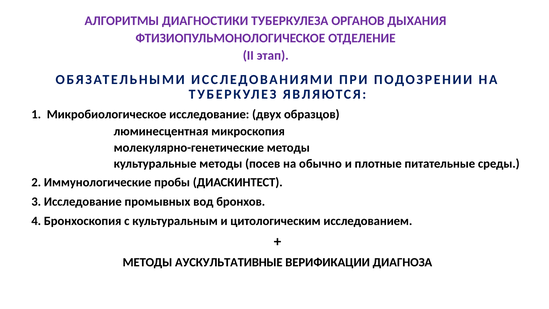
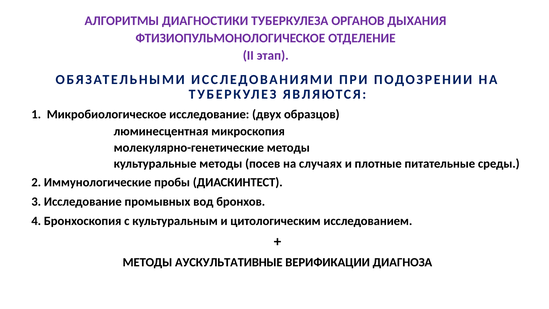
обычно: обычно -> случаях (320, 164)
